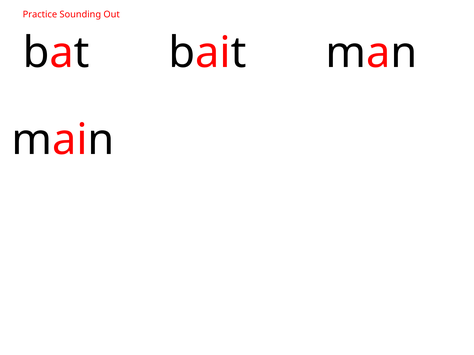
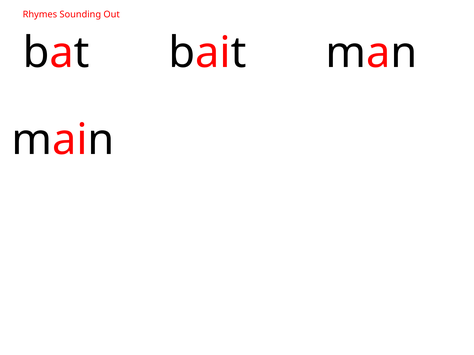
Practice: Practice -> Rhymes (40, 14)
